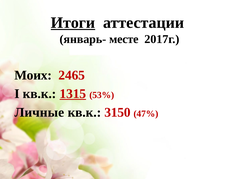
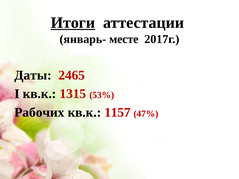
Моих: Моих -> Даты (33, 75)
1315 underline: present -> none (73, 94)
Личные: Личные -> Рабочих (39, 112)
3150: 3150 -> 1157 (117, 112)
